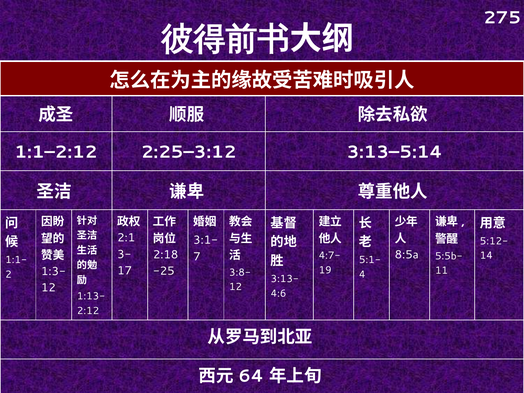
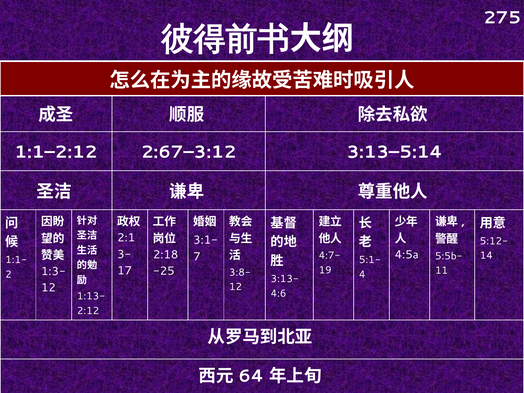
2:25–3:12: 2:25–3:12 -> 2:67–3:12 (189, 152)
8:5a: 8:5a -> 4:5a (407, 255)
